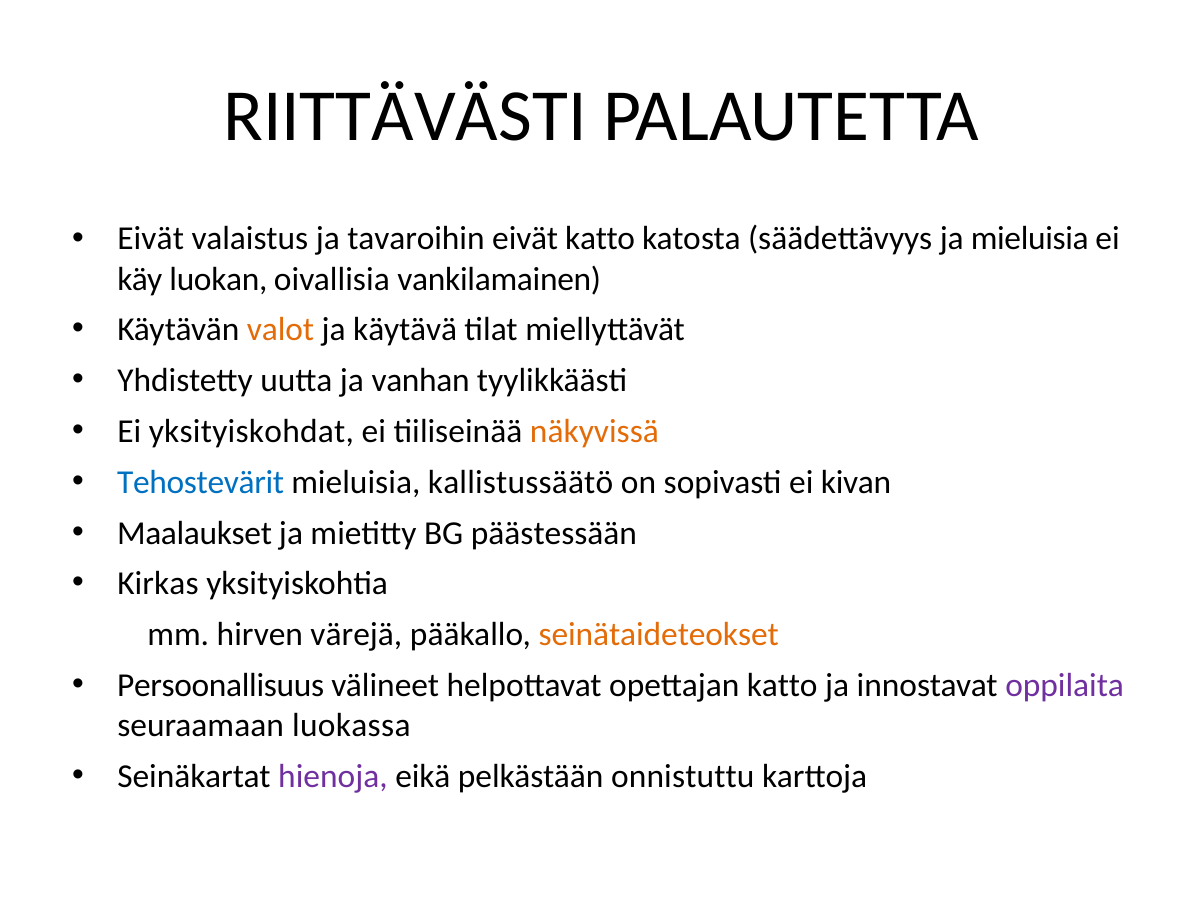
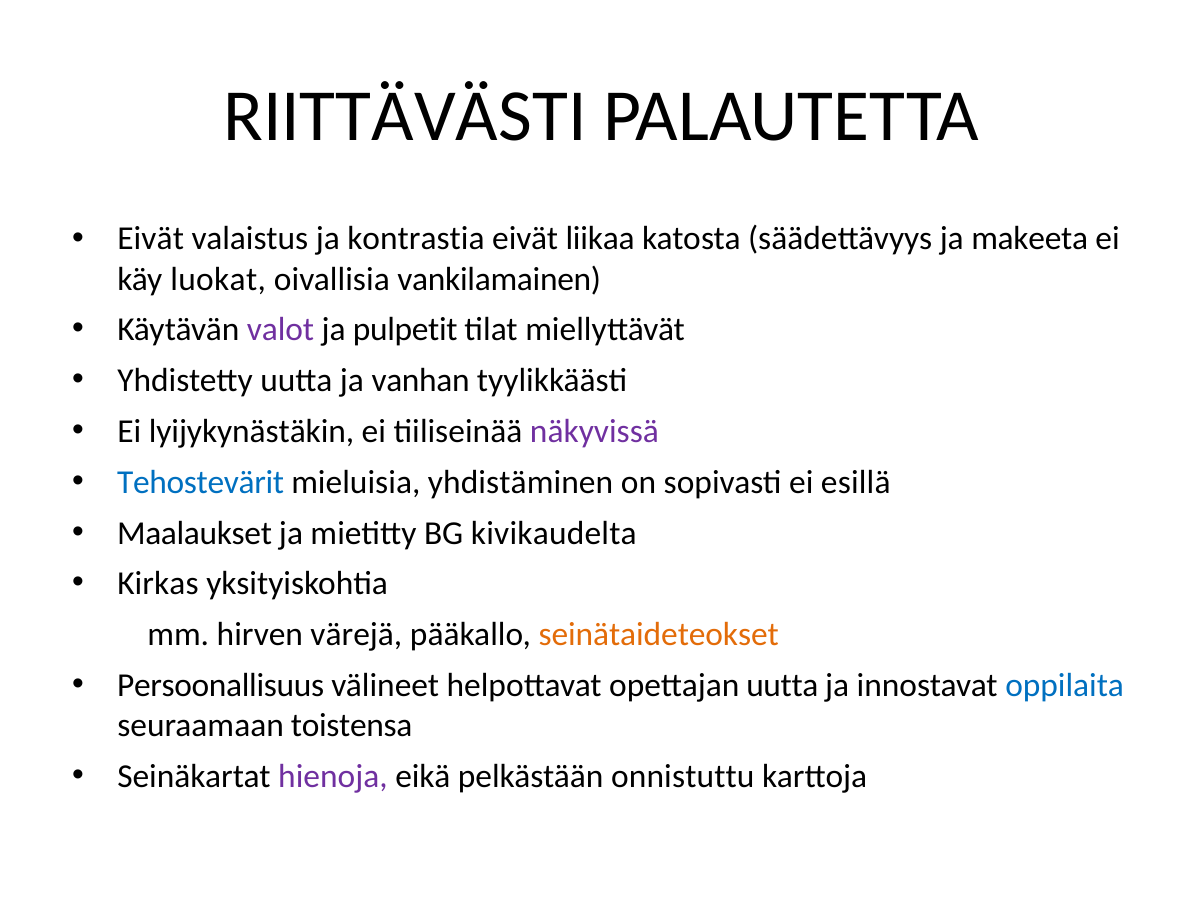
tavaroihin: tavaroihin -> kontrastia (416, 239)
eivät katto: katto -> liikaa (600, 239)
ja mieluisia: mieluisia -> makeeta (1030, 239)
luokan: luokan -> luokat (218, 279)
valot colour: orange -> purple (280, 330)
käytävä: käytävä -> pulpetit (405, 330)
yksityiskohdat: yksityiskohdat -> lyijykynästäkin (252, 432)
näkyvissä colour: orange -> purple (594, 432)
kallistussäätö: kallistussäätö -> yhdistäminen (521, 482)
kivan: kivan -> esillä (856, 482)
päästessään: päästessään -> kivikaudelta (554, 533)
opettajan katto: katto -> uutta (782, 686)
oppilaita colour: purple -> blue (1065, 686)
luokassa: luokassa -> toistensa (352, 726)
